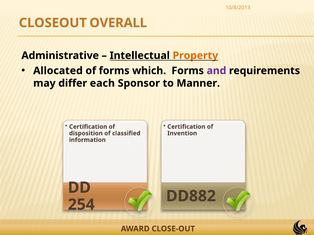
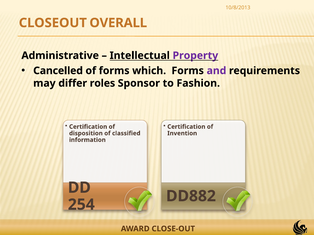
Property colour: orange -> purple (195, 56)
Allocated: Allocated -> Cancelled (58, 71)
each: each -> roles (102, 83)
Manner: Manner -> Fashion (198, 83)
